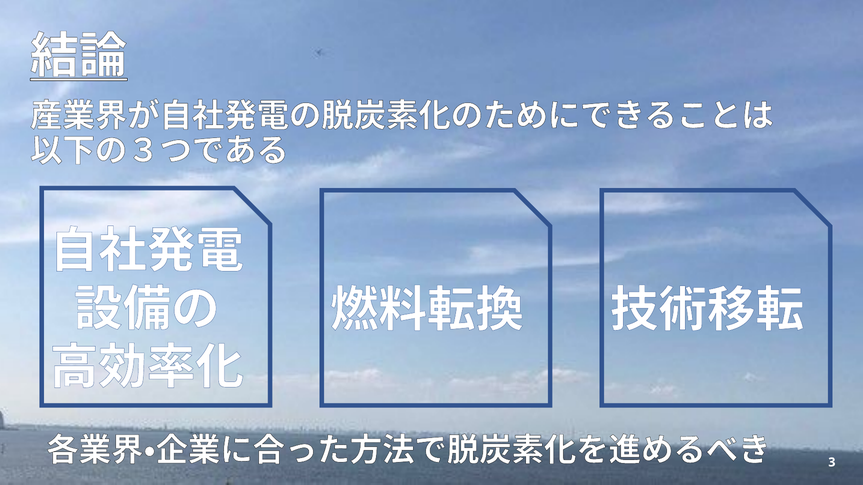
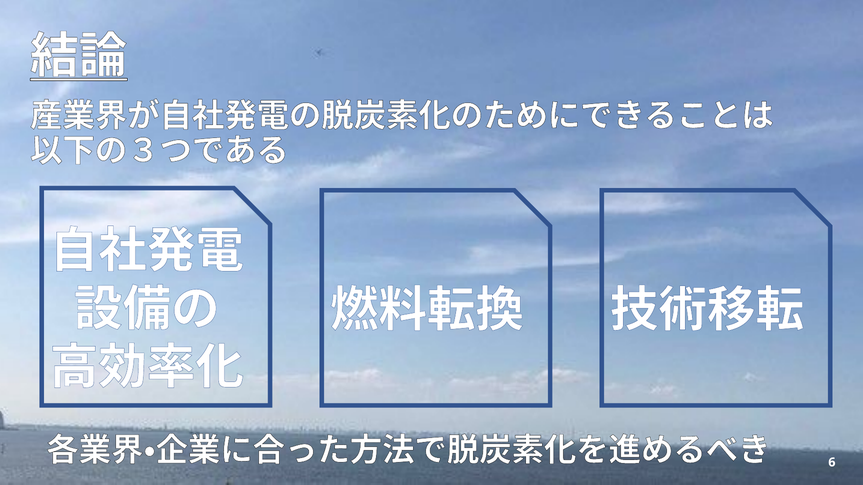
3: 3 -> 6 (832, 463)
